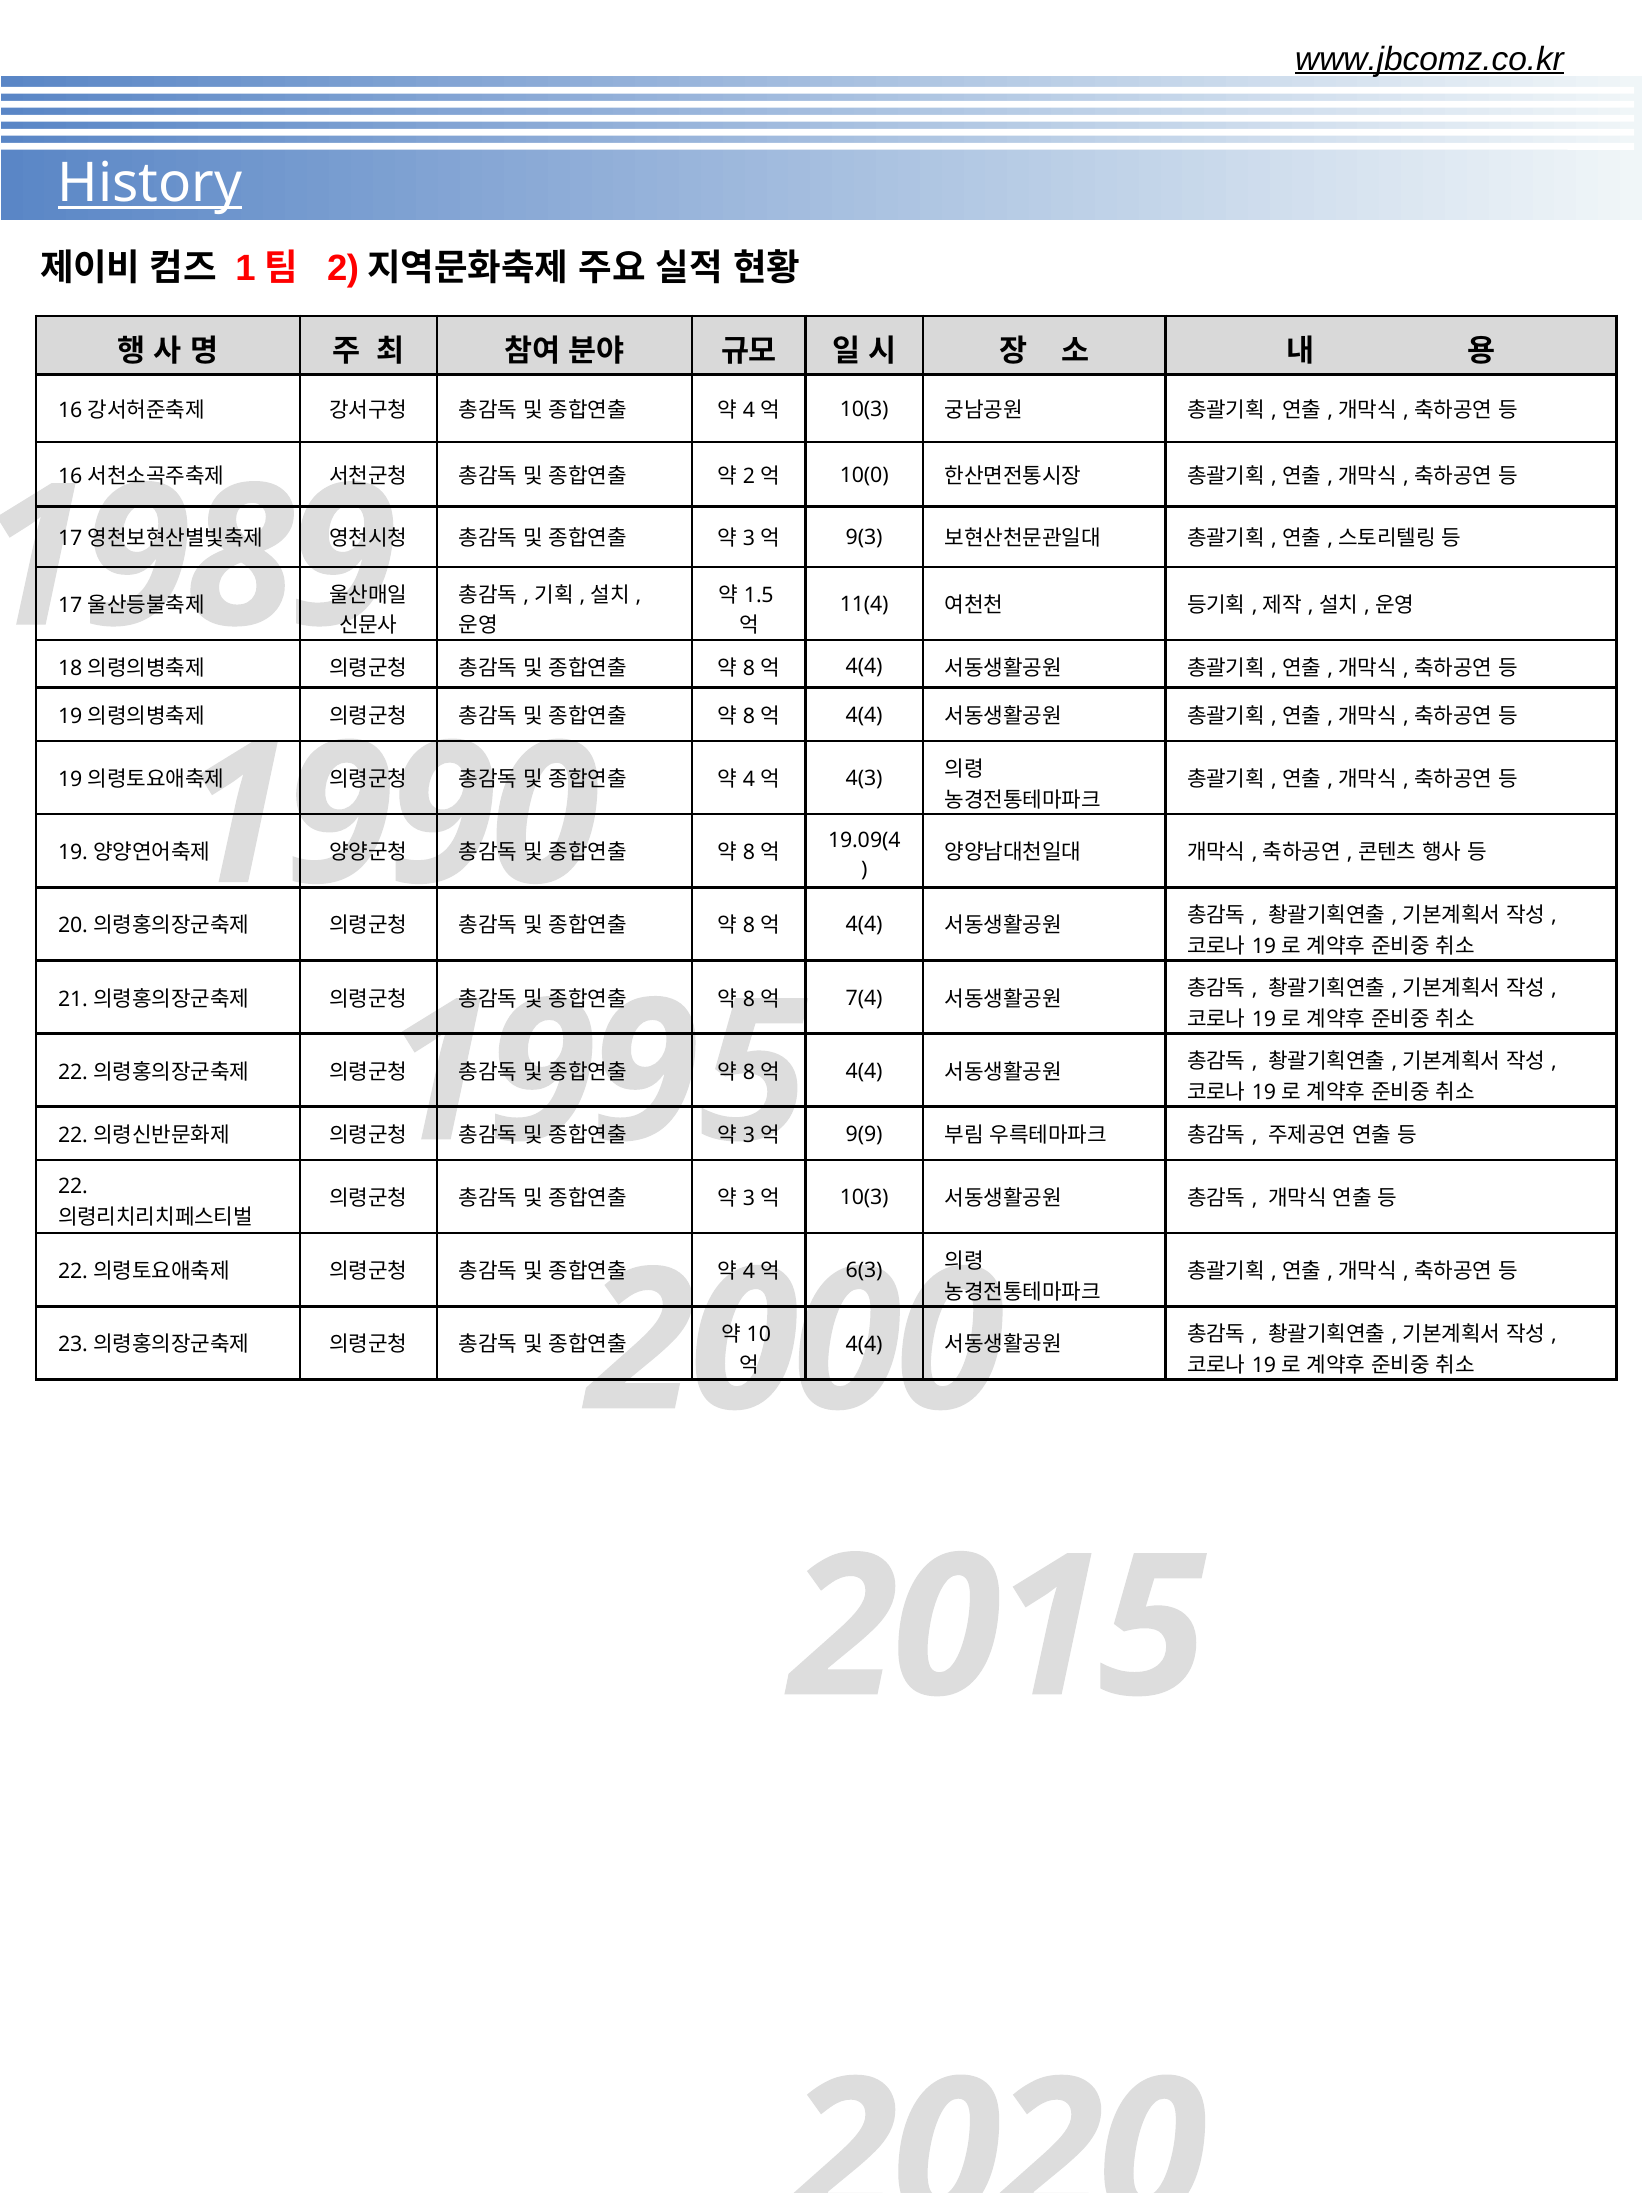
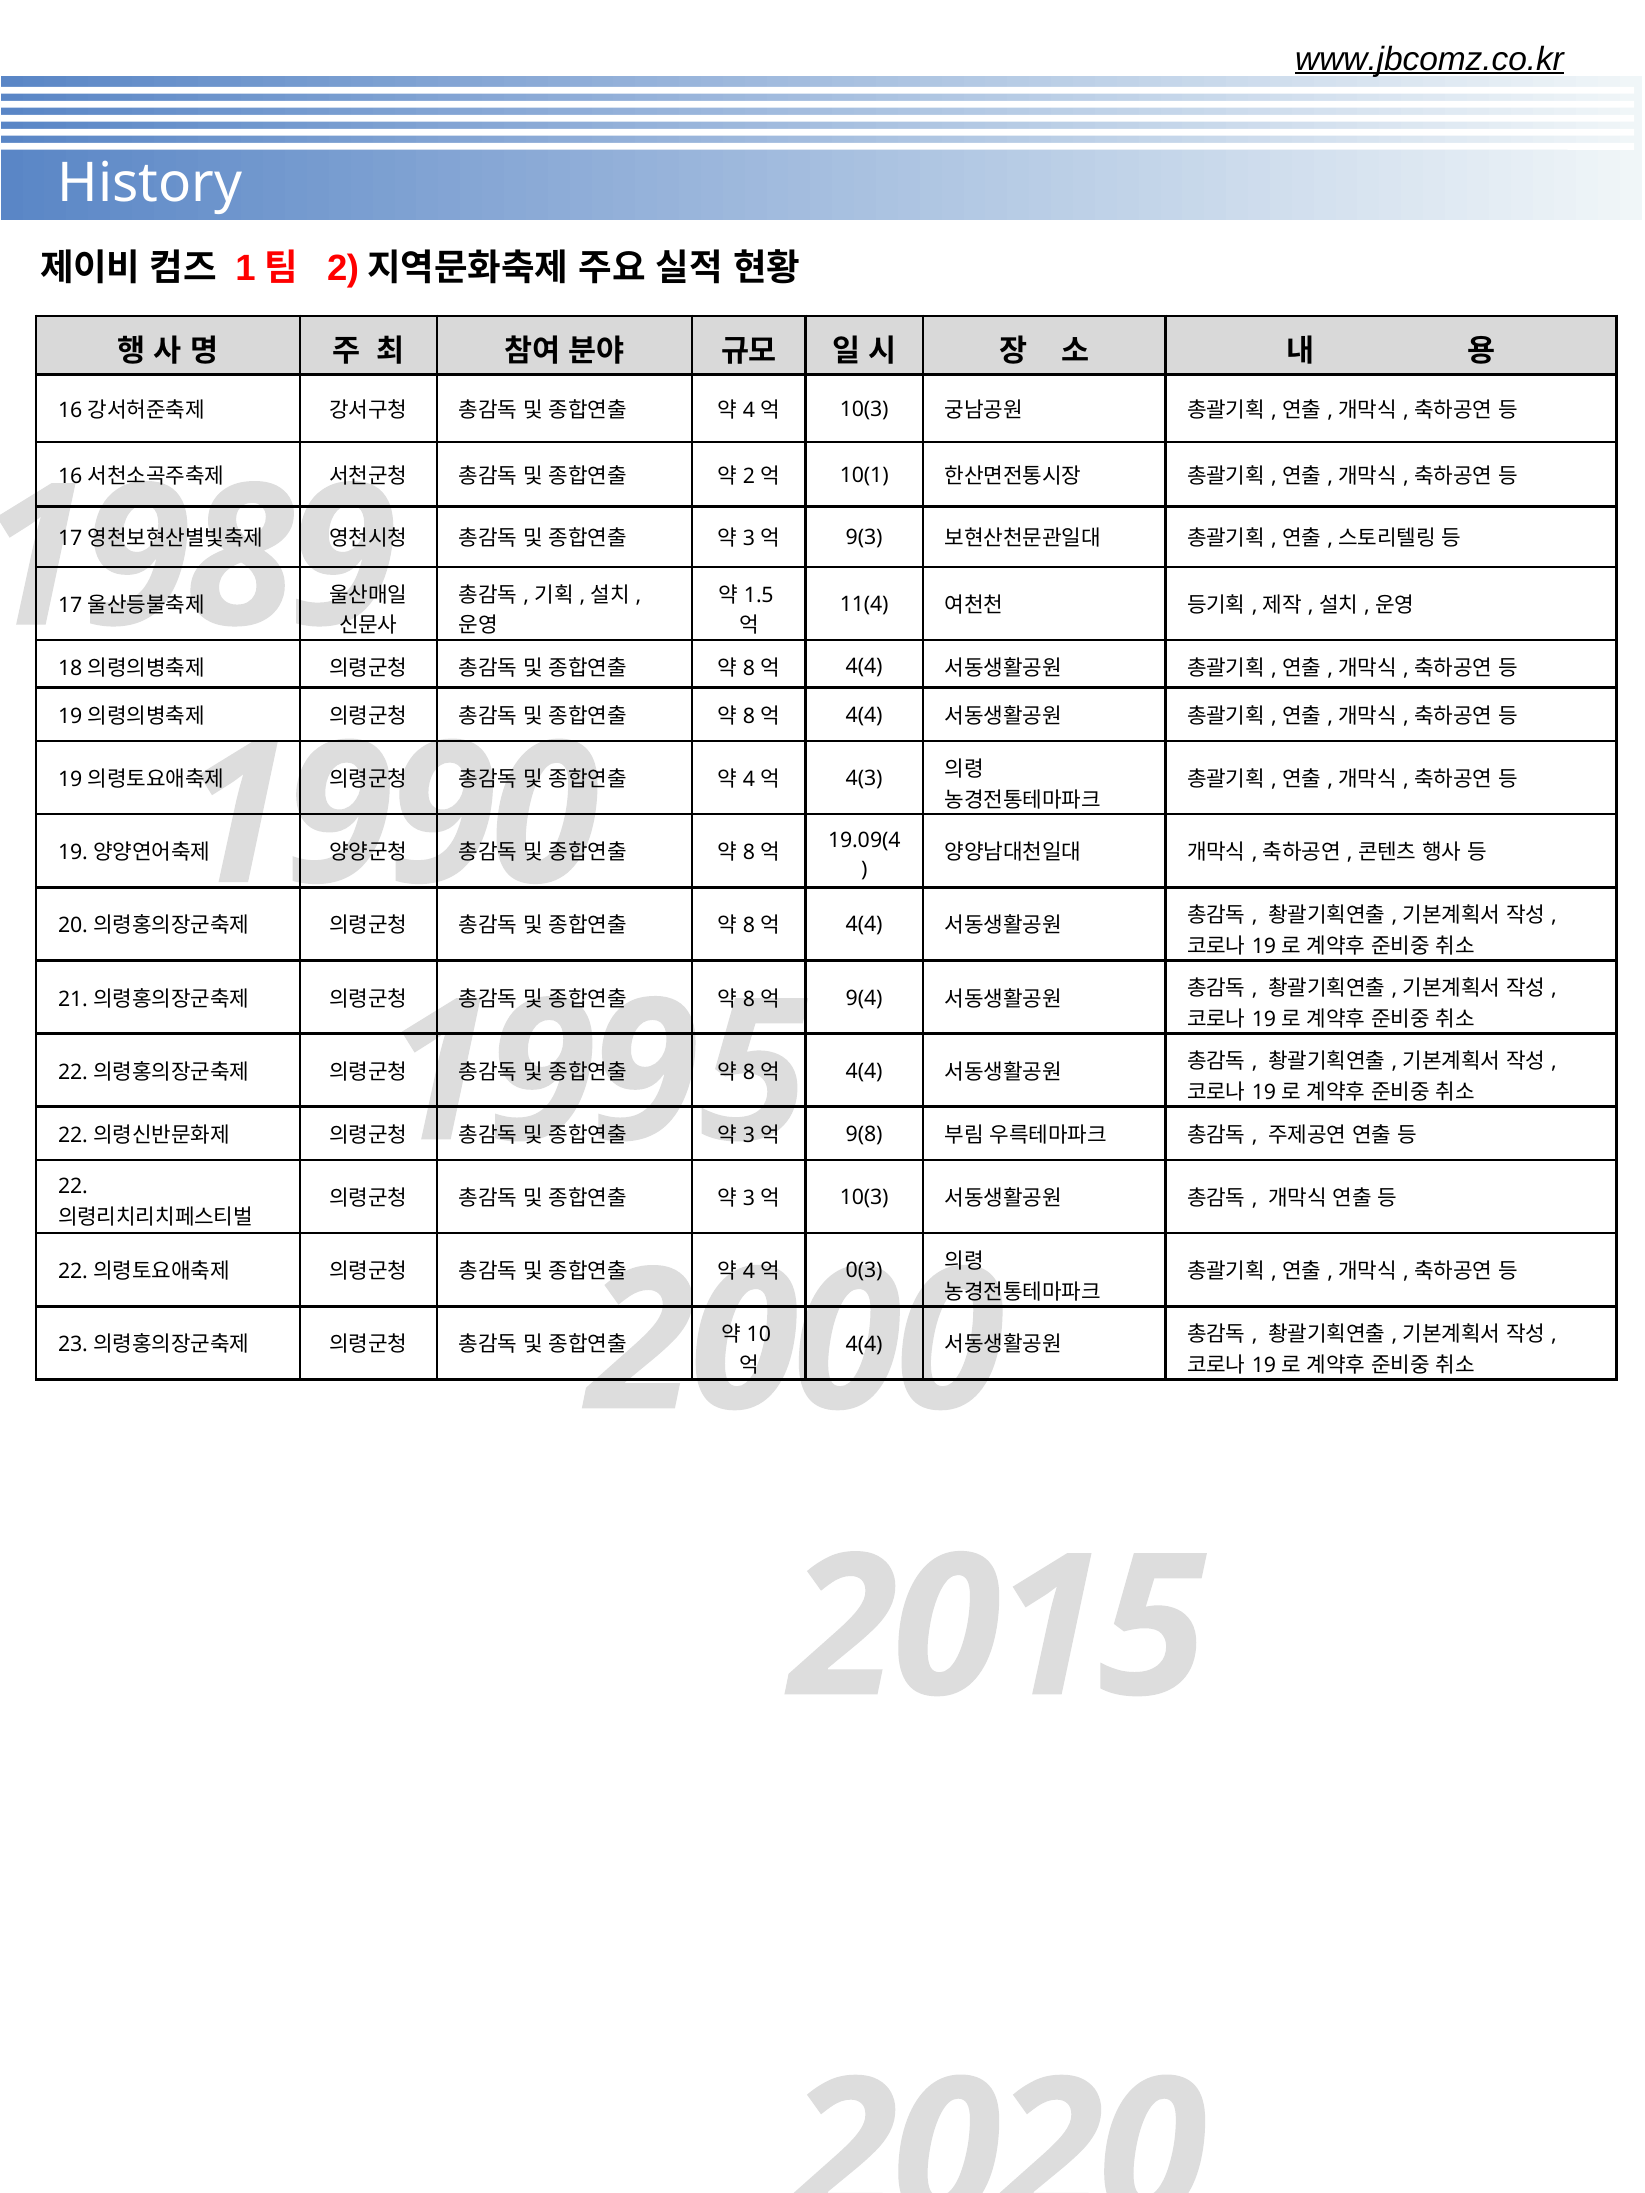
History underline: present -> none (150, 184)
10(0: 10(0 -> 10(1 (864, 475)
7(4: 7(4 -> 9(4 (864, 998)
9(9: 9(9 -> 9(8 (864, 1135)
6(3: 6(3 -> 0(3 (864, 1271)
